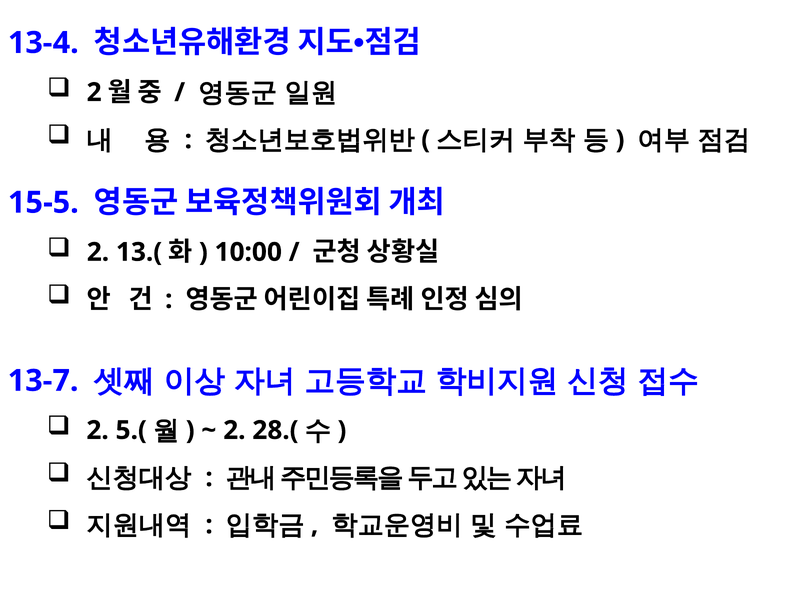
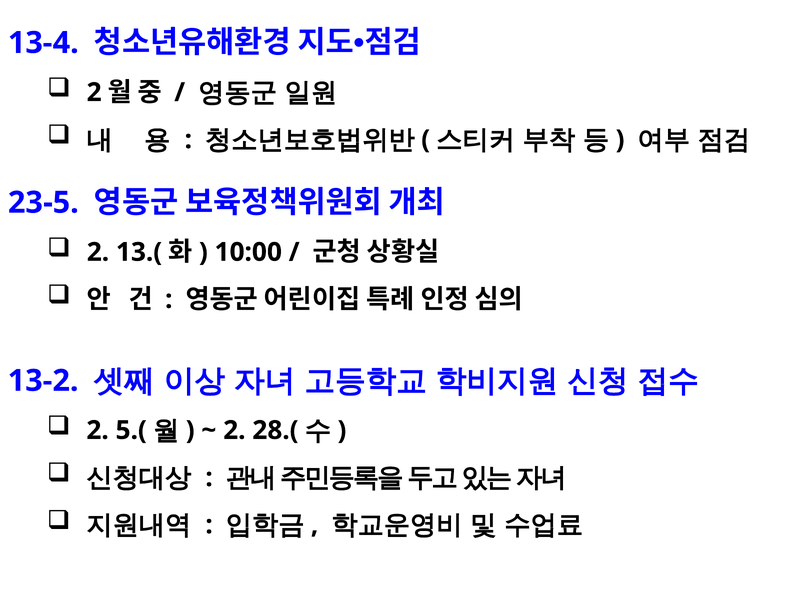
15-5: 15-5 -> 23-5 (43, 203)
13-7: 13-7 -> 13-2 (43, 381)
